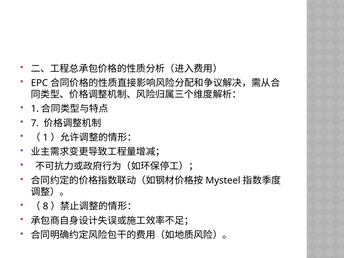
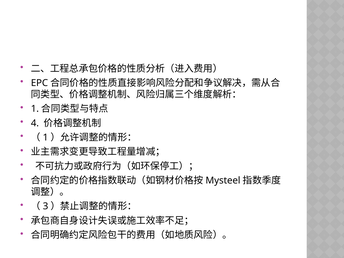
7: 7 -> 4 (35, 123)
8: 8 -> 3 (46, 206)
